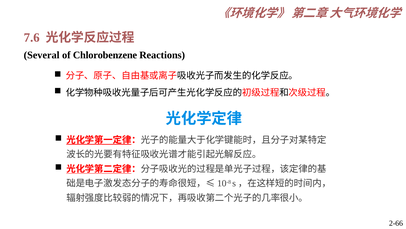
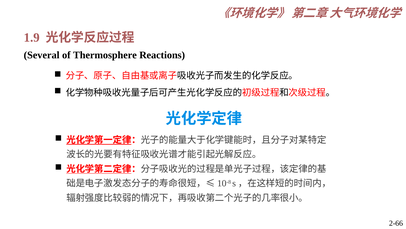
7.6: 7.6 -> 1.9 (32, 38)
Chlorobenzene: Chlorobenzene -> Thermosphere (105, 55)
